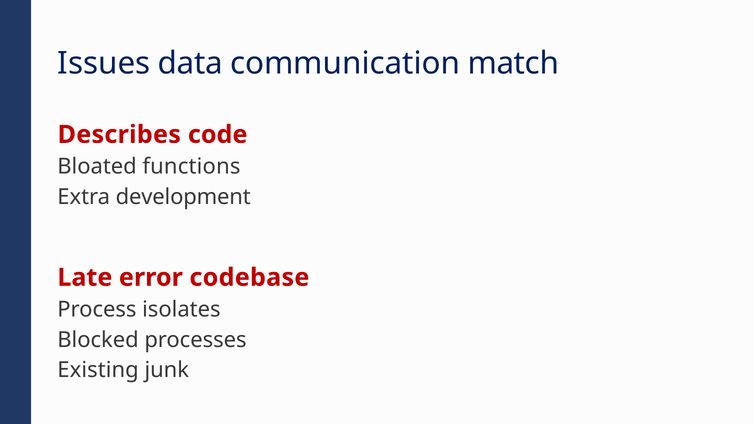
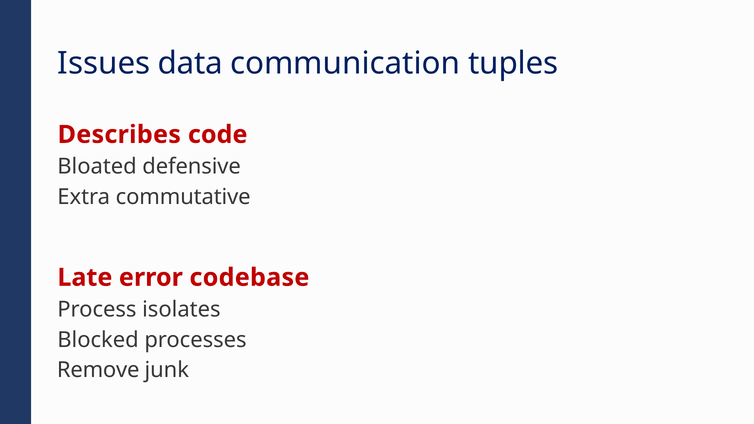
match: match -> tuples (513, 63)
functions: functions -> defensive (192, 167)
development: development -> commutative (183, 197)
Existing: Existing -> Remove (98, 370)
